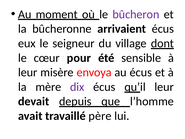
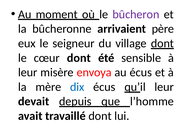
arrivaient écus: écus -> père (163, 29)
cœur pour: pour -> dont (79, 58)
dix colour: purple -> blue (77, 87)
travaillé père: père -> dont (100, 116)
